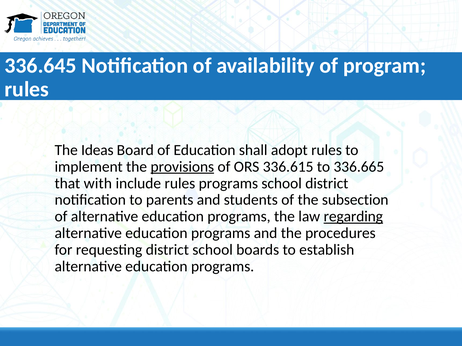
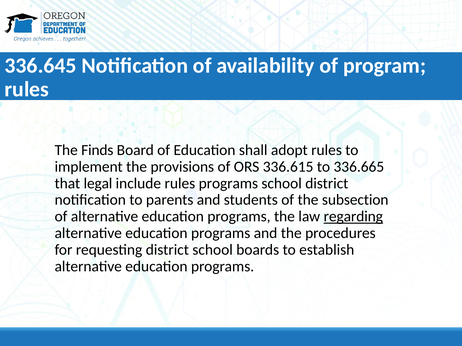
Ideas: Ideas -> Finds (97, 150)
provisions underline: present -> none (182, 167)
with: with -> legal (98, 184)
